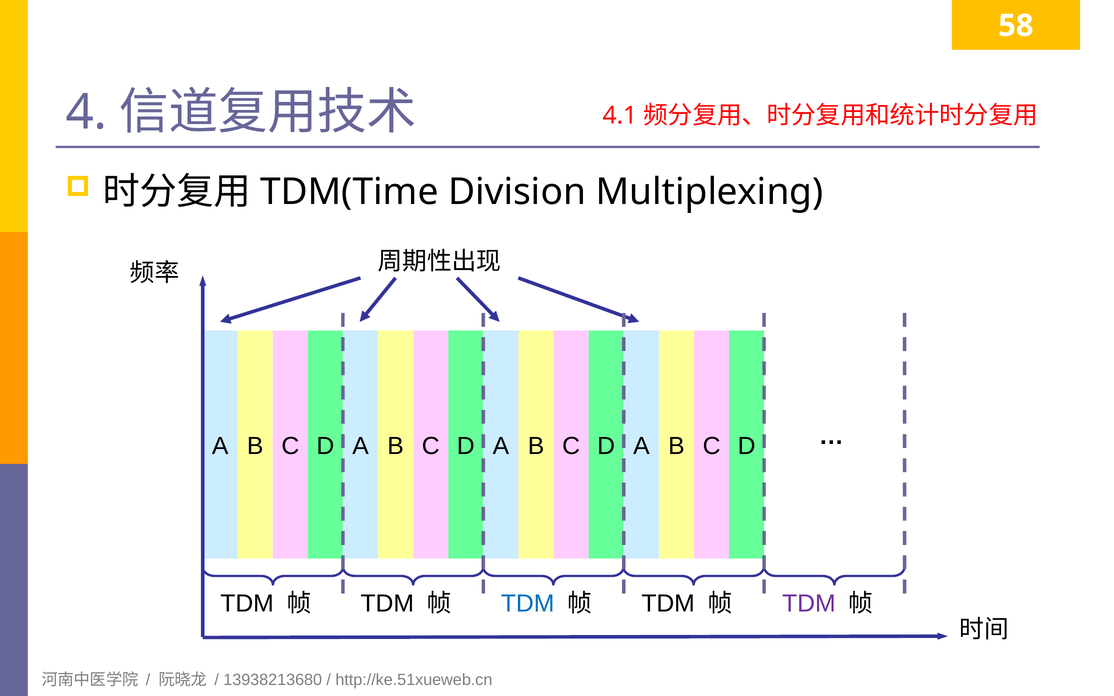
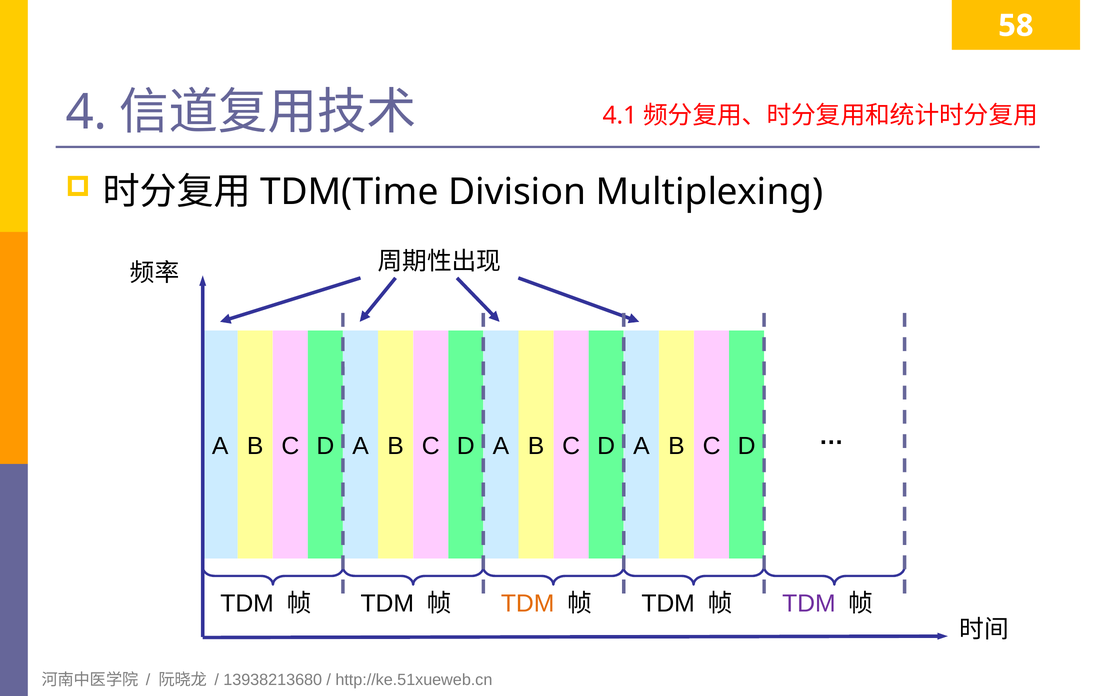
TDM colour: blue -> orange (528, 604)
